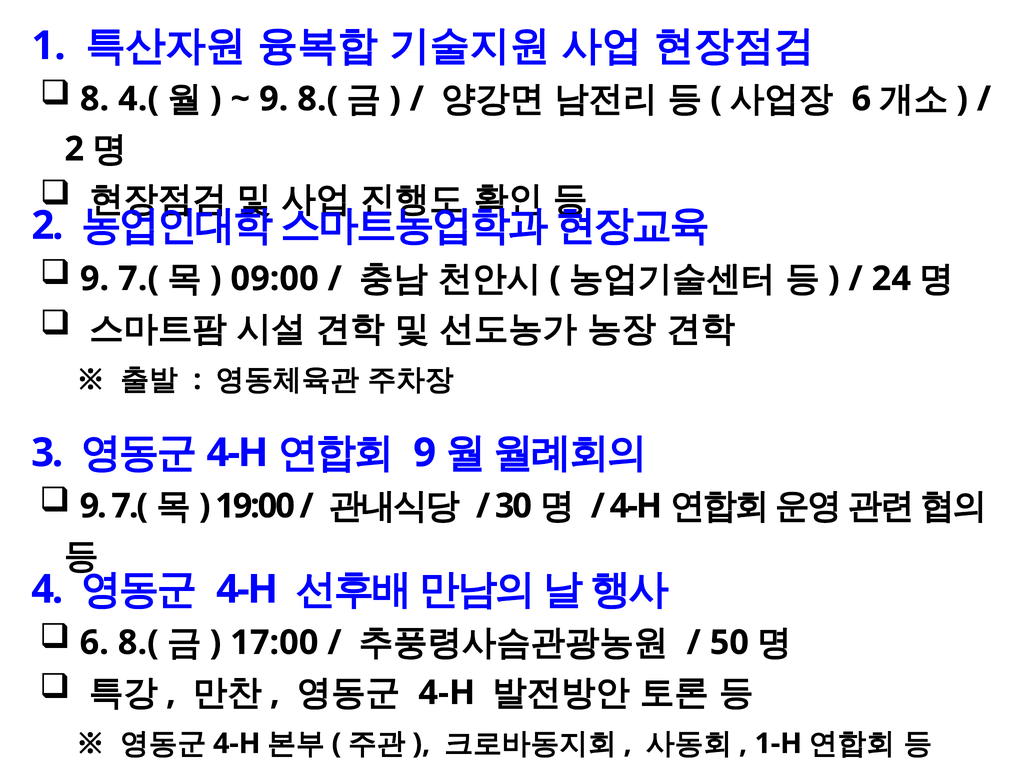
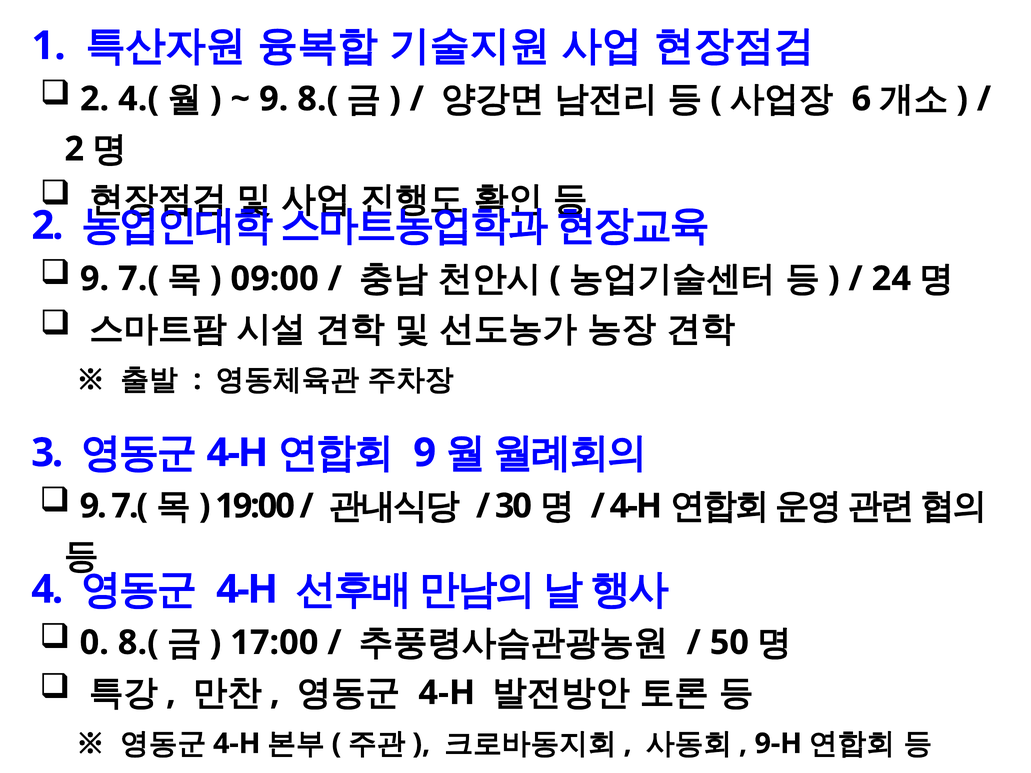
8: 8 -> 2 (95, 99)
6: 6 -> 0 (94, 643)
1-H: 1-H -> 9-H (778, 744)
